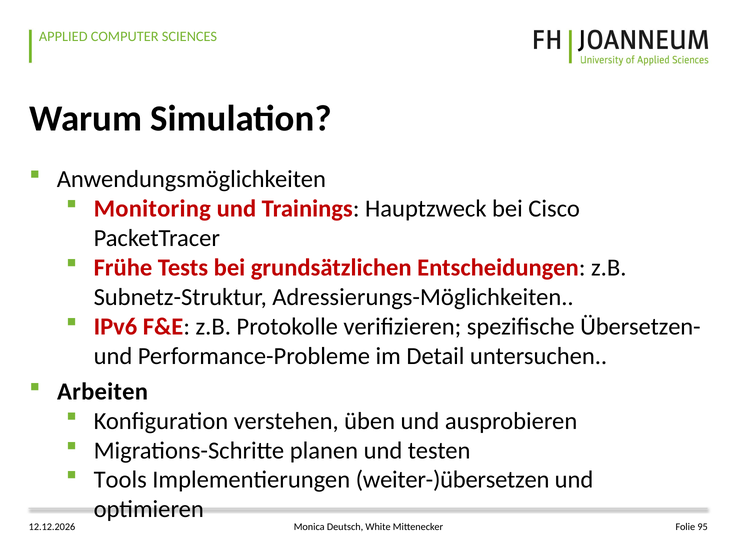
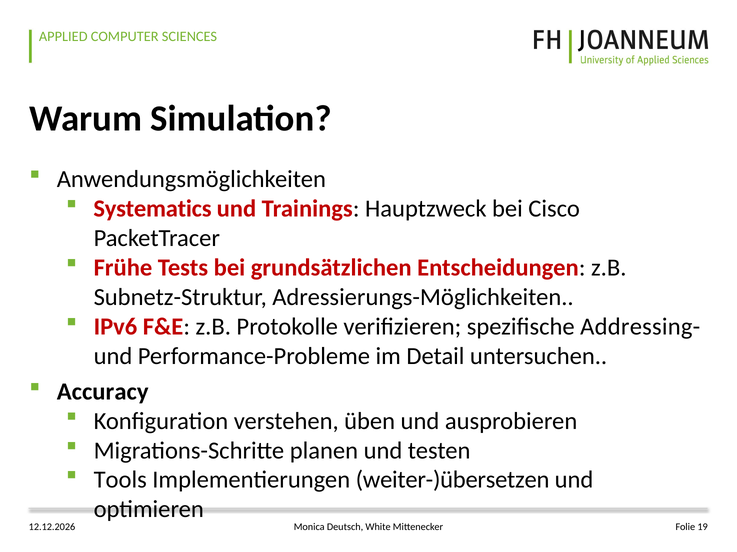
Monitoring: Monitoring -> Systematics (153, 209)
Übersetzen-: Übersetzen- -> Addressing- (640, 327)
Arbeiten: Arbeiten -> Accuracy (103, 392)
95: 95 -> 19 (703, 528)
